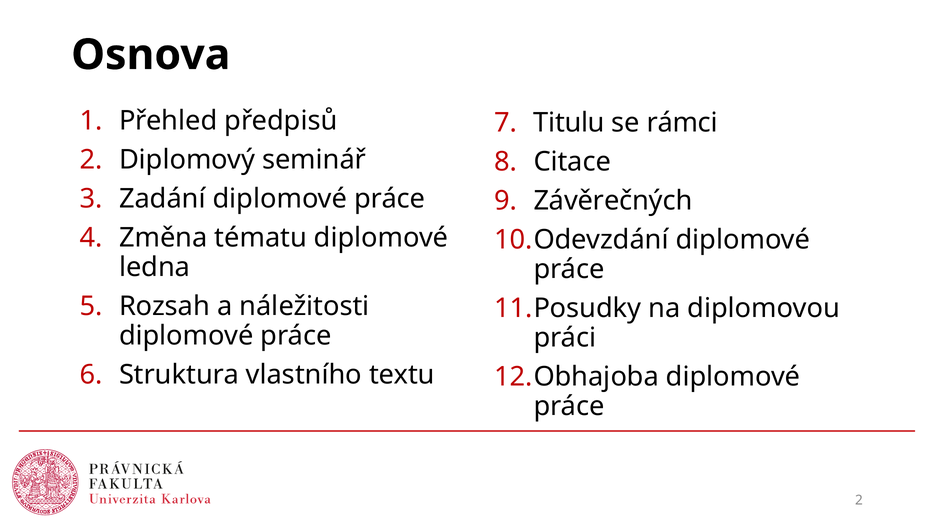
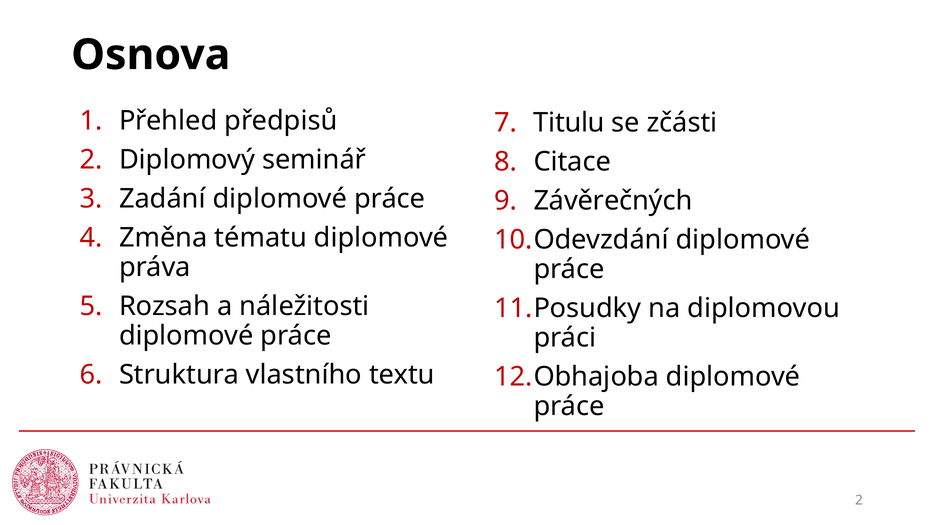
rámci: rámci -> zčásti (682, 123)
ledna: ledna -> práva (155, 267)
